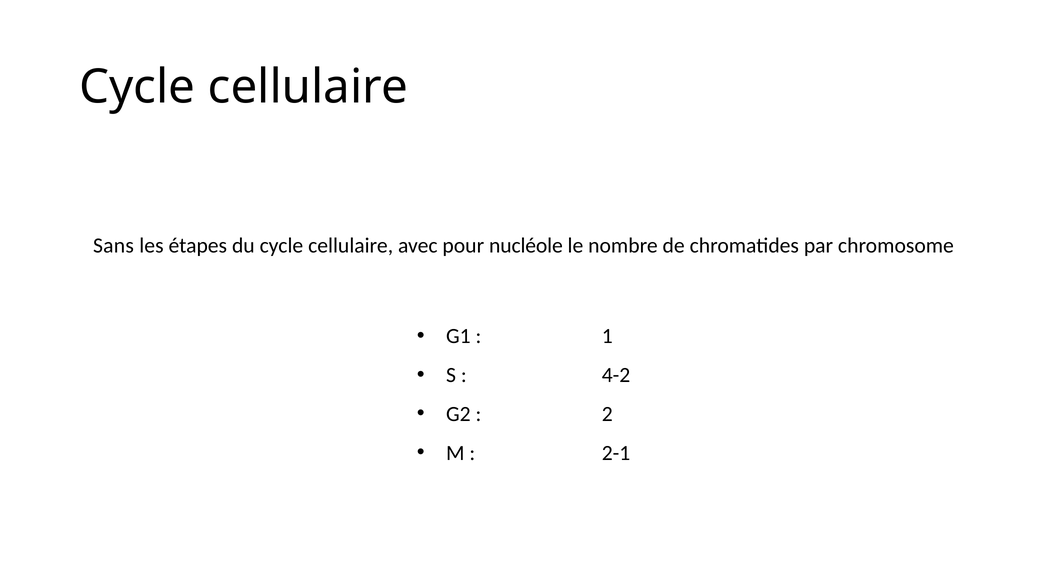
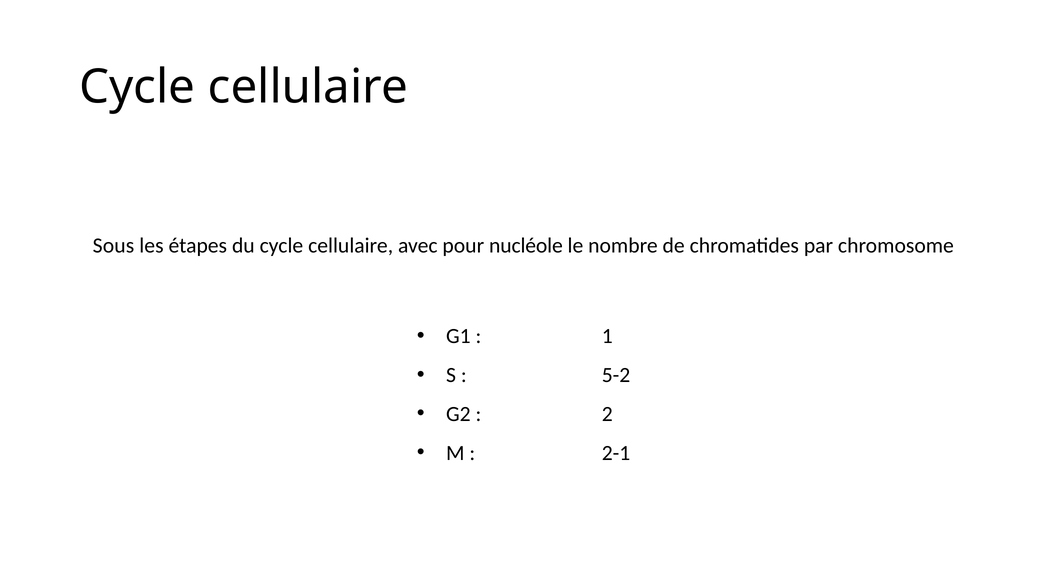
Sans: Sans -> Sous (113, 246)
4-2: 4-2 -> 5-2 (616, 375)
